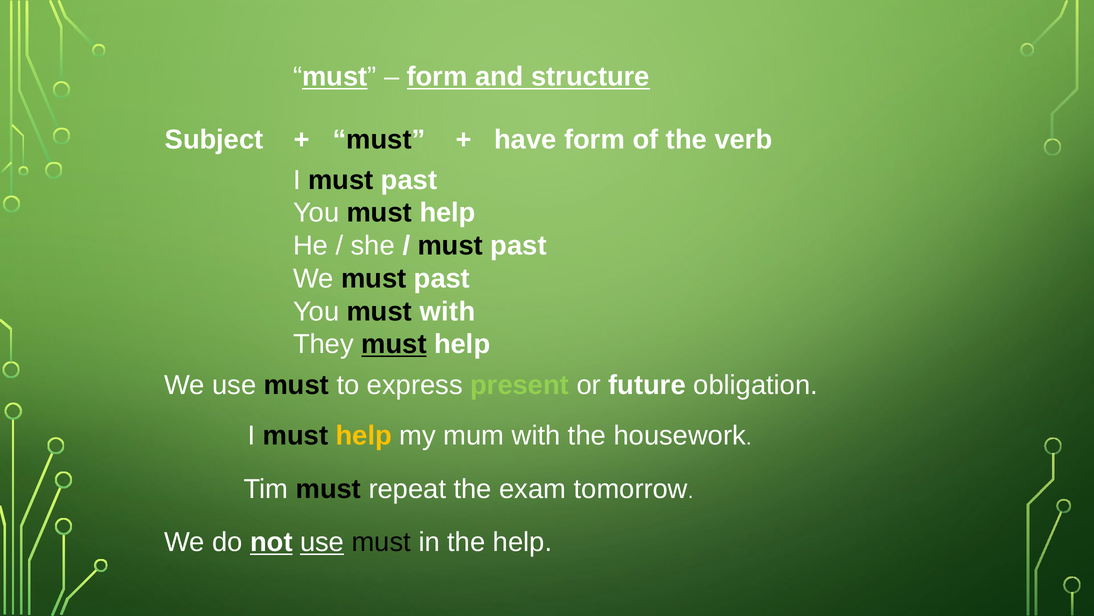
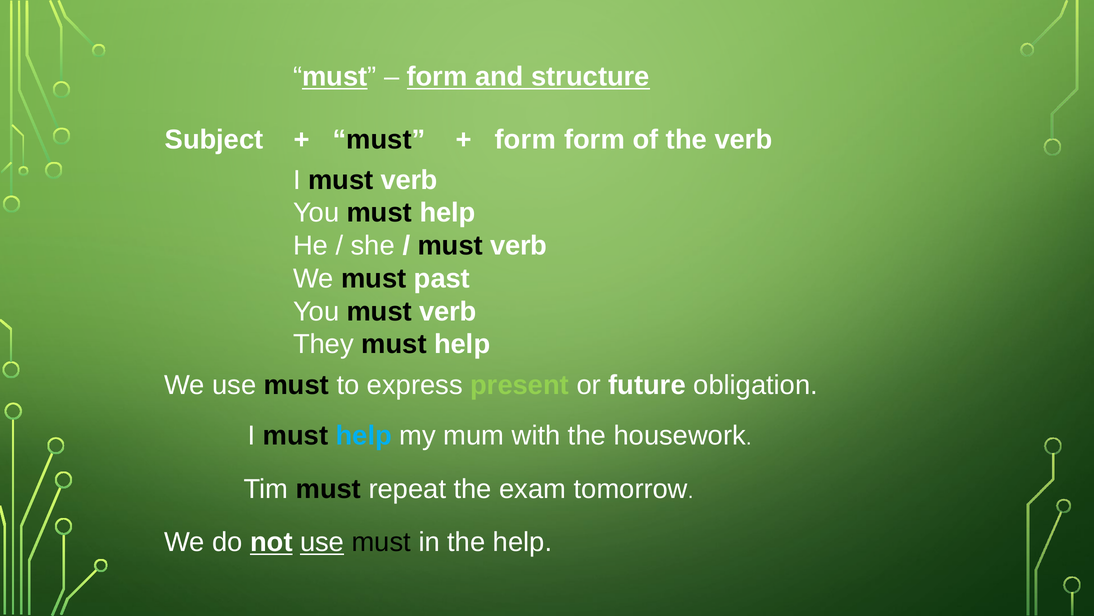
have: have -> form (525, 139)
I must past: past -> verb (409, 180)
past: past -> verb (519, 246)
You must with: with -> verb (448, 311)
must underline: present -> none (394, 344)
help colour: yellow -> light blue (364, 435)
